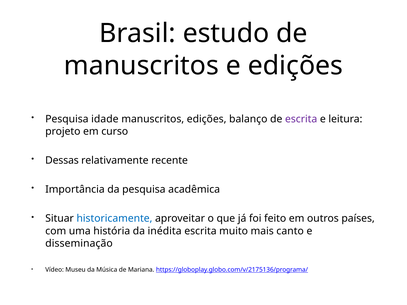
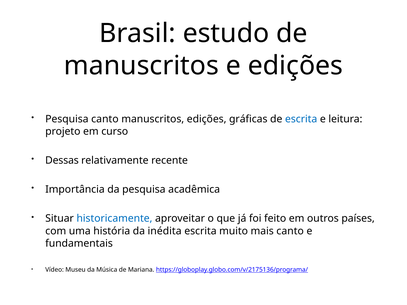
Pesquisa idade: idade -> canto (105, 119)
balanço: balanço -> gráficas (248, 119)
escrita colour: purple -> blue (301, 119)
disseminação: disseminação -> fundamentais (79, 244)
